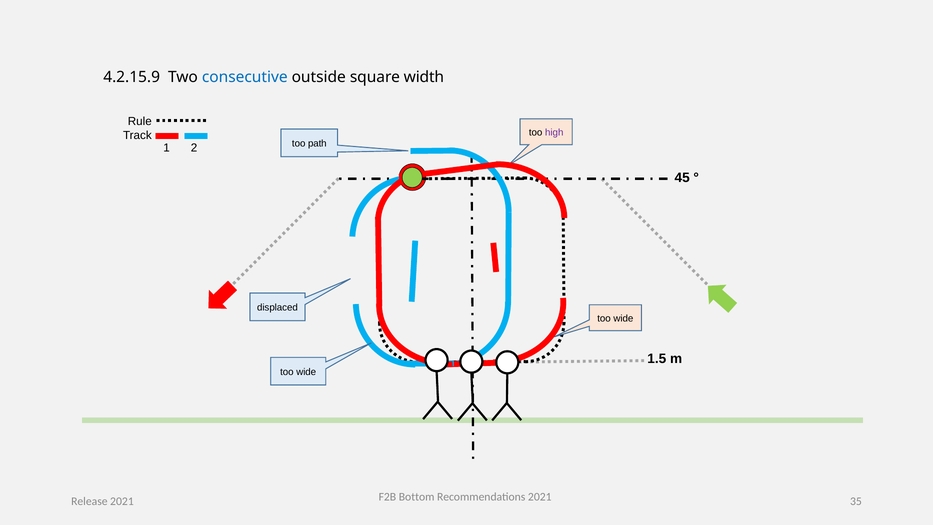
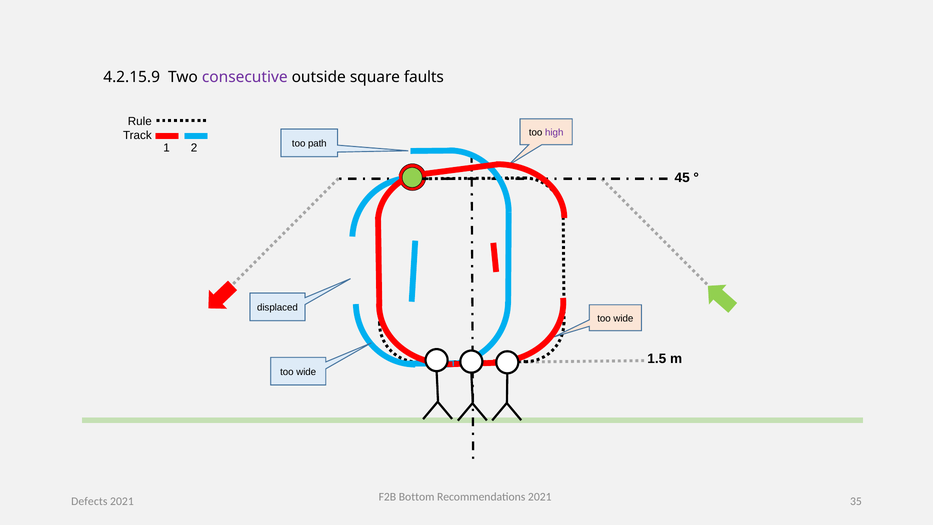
consecutive colour: blue -> purple (245, 77)
width: width -> faults (424, 77)
Release: Release -> Defects (89, 501)
